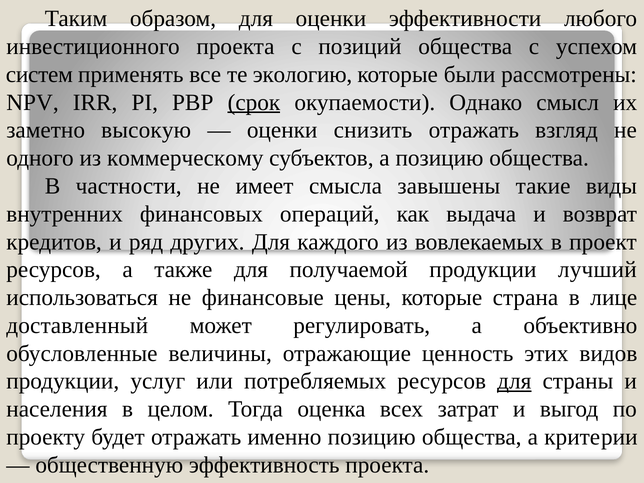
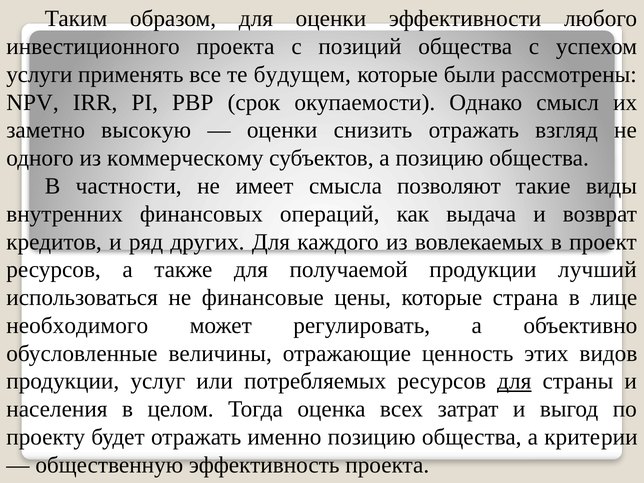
систем: систем -> услуги (39, 75)
экологию: экологию -> будущем (302, 75)
срок underline: present -> none (254, 102)
завышены: завышены -> позволяют (449, 186)
доставленный: доставленный -> необходимого (77, 326)
